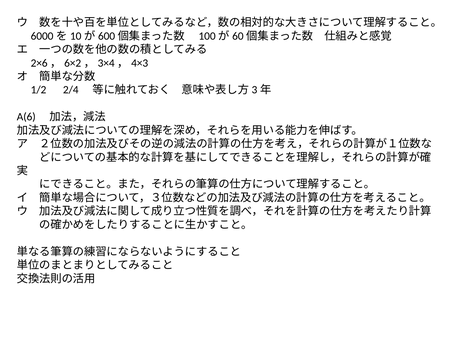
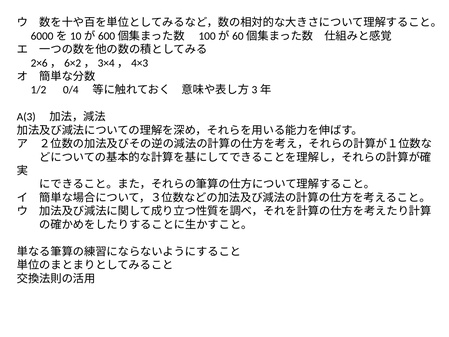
2/4: 2/4 -> 0/4 (71, 90)
A(6: A(6 -> A(3 (26, 117)
